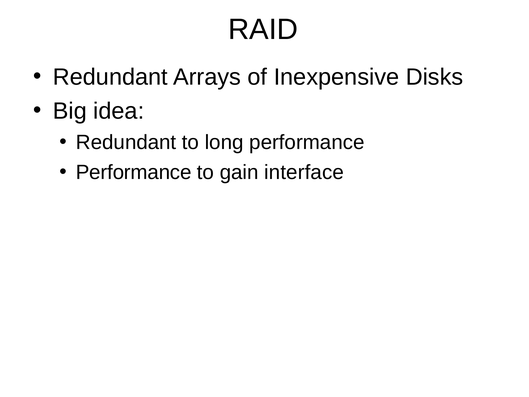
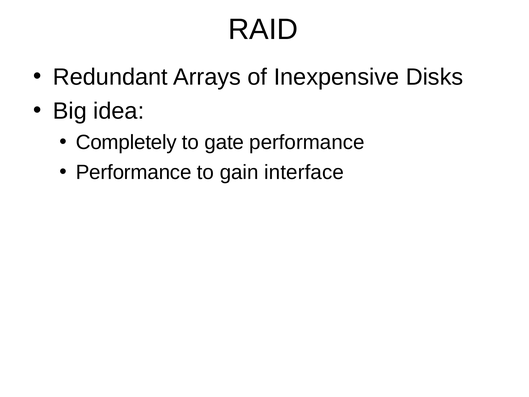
Redundant: Redundant -> Completely (126, 142)
long: long -> gate (224, 142)
